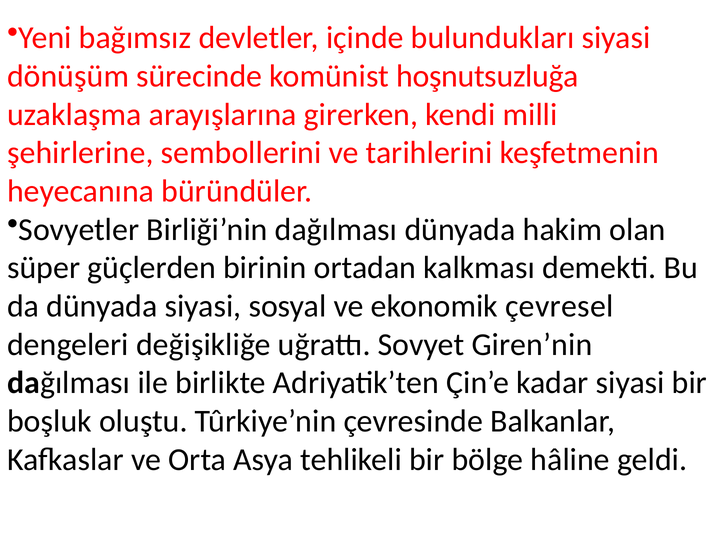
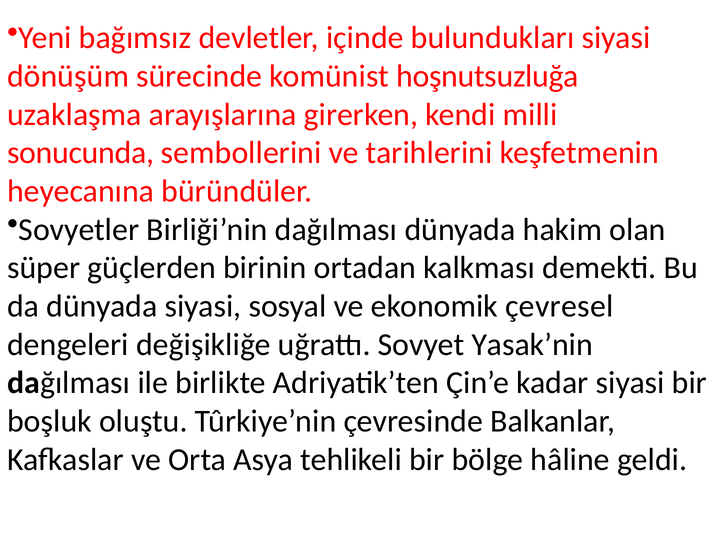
şehirlerine: şehirlerine -> sonucunda (81, 153)
Giren’nin: Giren’nin -> Yasak’nin (532, 344)
